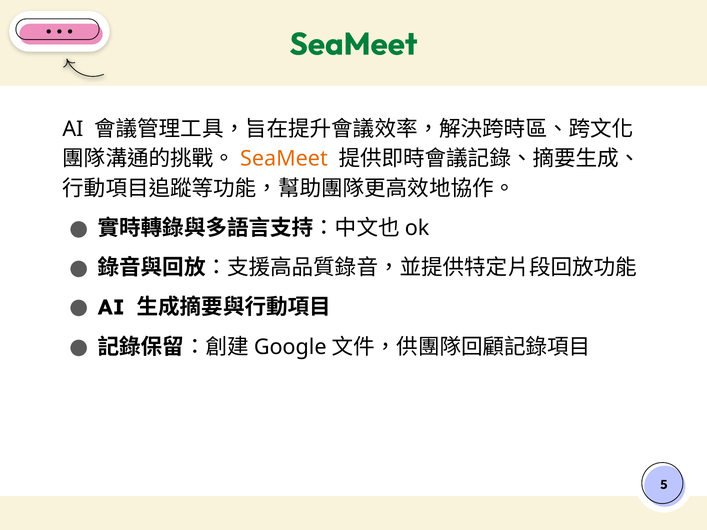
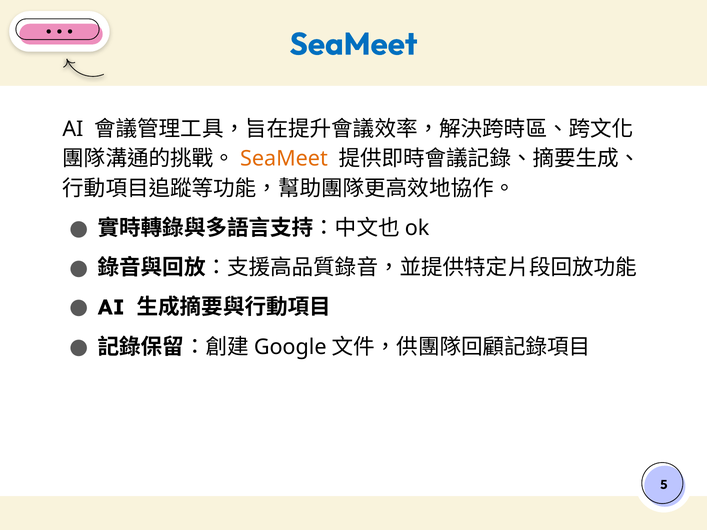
SeaMeet colour: green -> blue (353, 44)
